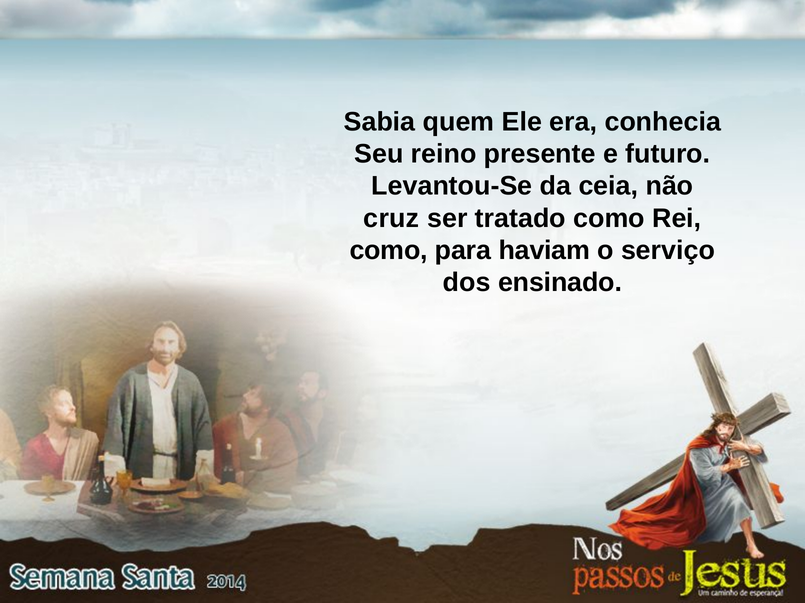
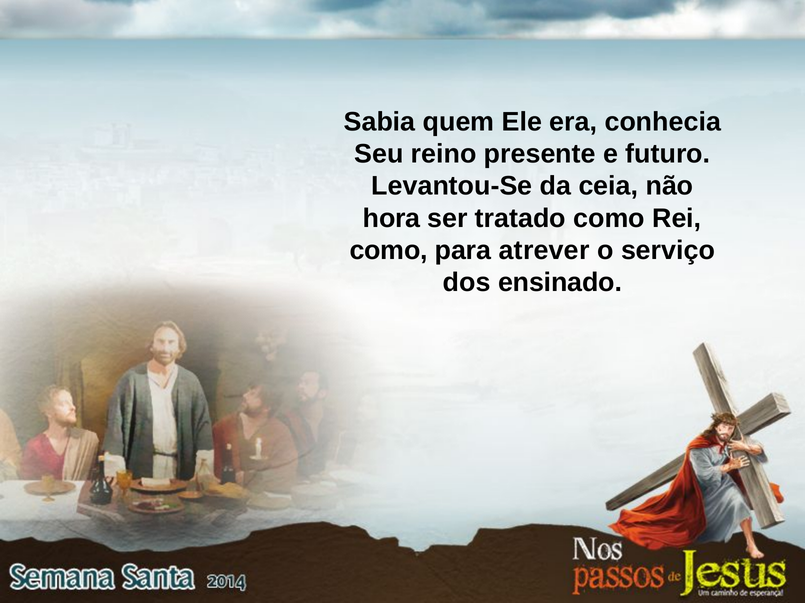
cruz: cruz -> hora (392, 219)
haviam: haviam -> atrever (544, 251)
